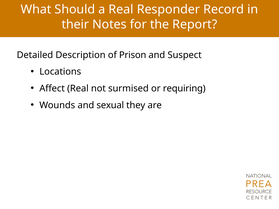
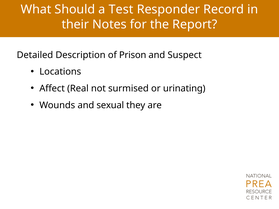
a Real: Real -> Test (121, 9)
requiring: requiring -> urinating (184, 89)
